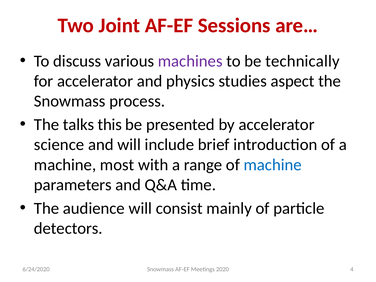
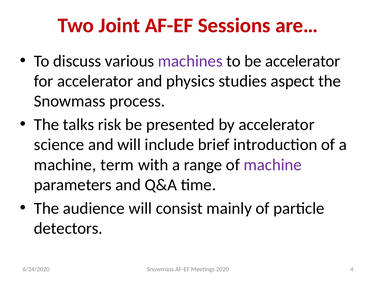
be technically: technically -> accelerator (303, 61)
this: this -> risk (110, 125)
most: most -> term (117, 165)
machine colour: blue -> purple (273, 165)
